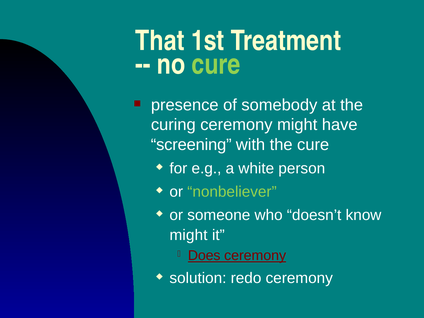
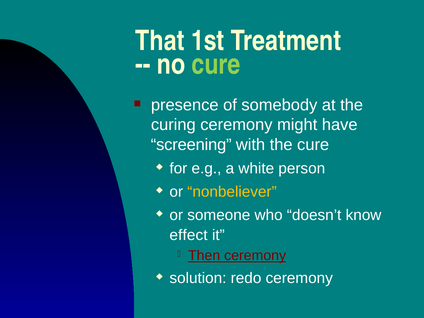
nonbeliever colour: light green -> yellow (232, 192)
might: might -> effect (189, 235)
Does: Does -> Then (204, 256)
